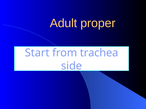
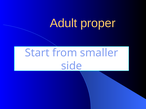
trachea: trachea -> smaller (99, 53)
